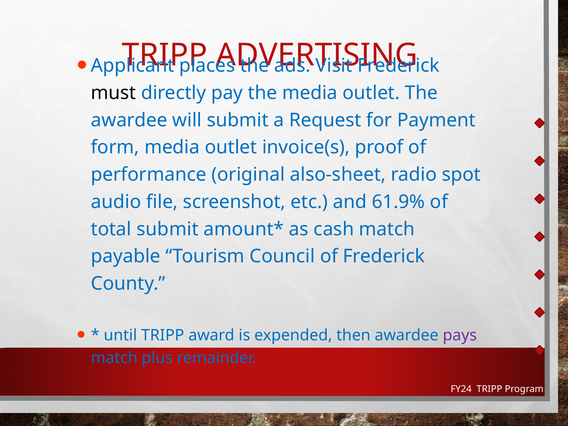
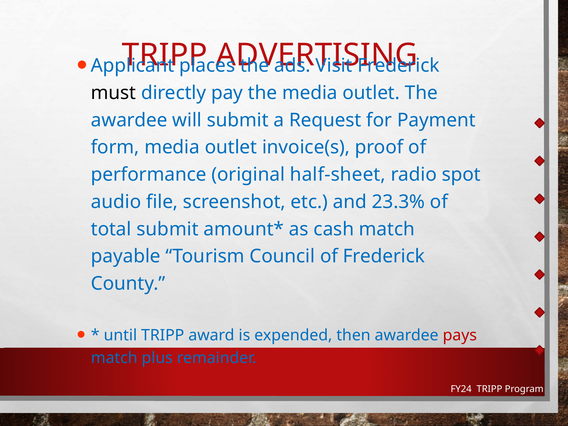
also-sheet: also-sheet -> half-sheet (338, 175)
61.9%: 61.9% -> 23.3% (398, 202)
pays colour: purple -> red (460, 335)
